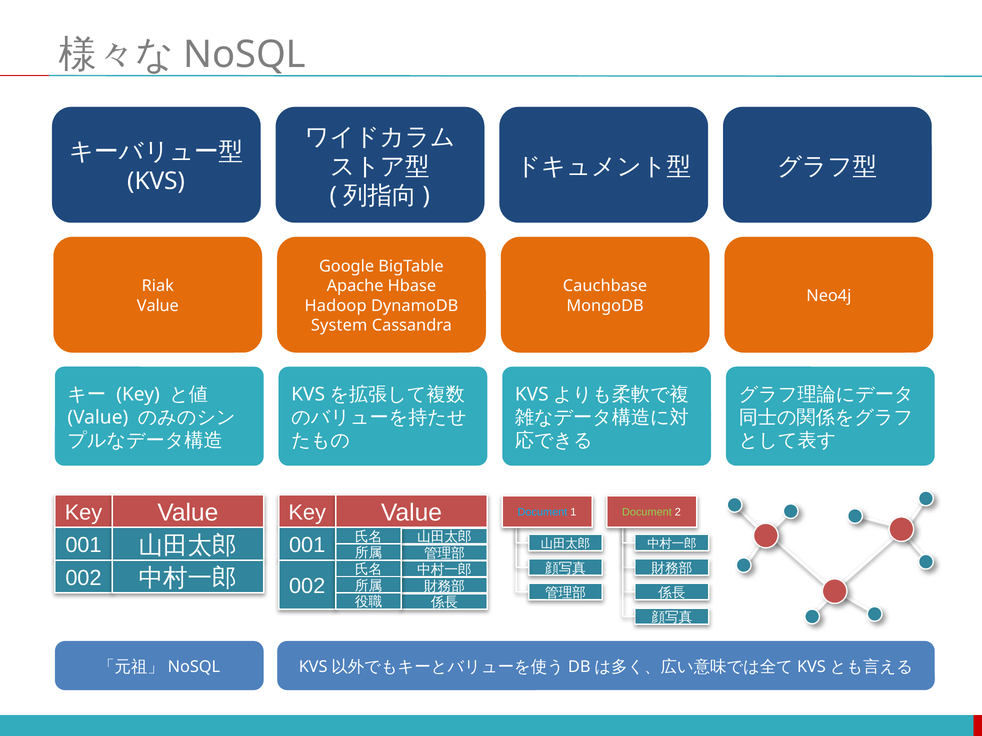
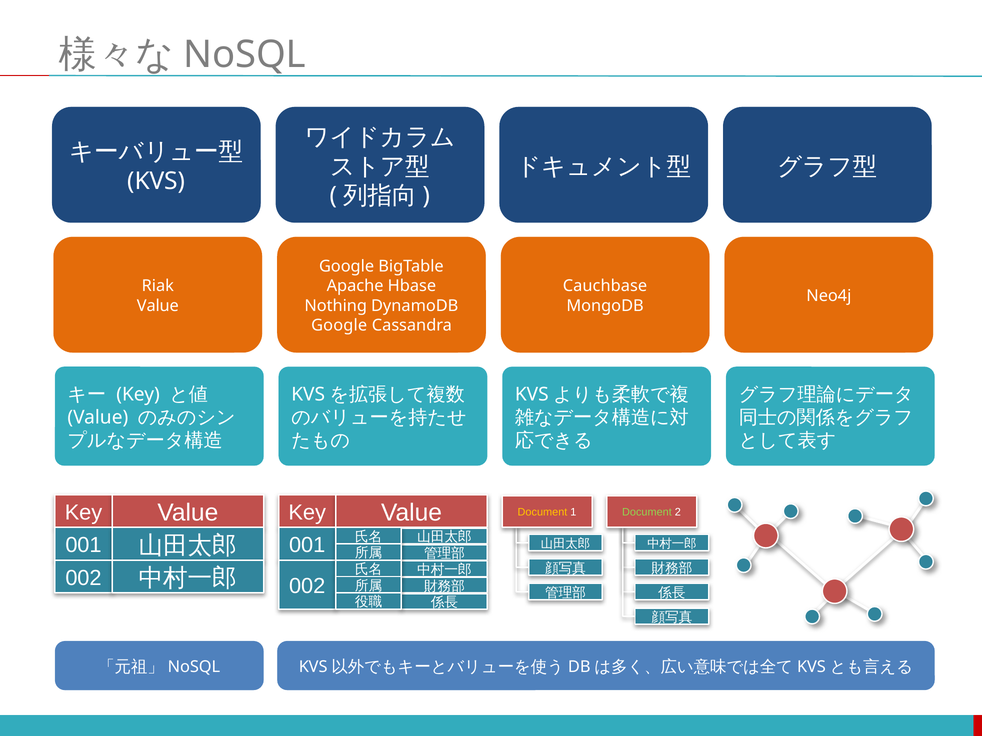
Hadoop: Hadoop -> Nothing (336, 306)
System: System -> Google (339, 325)
Document colour: light blue -> yellow (542, 513)
